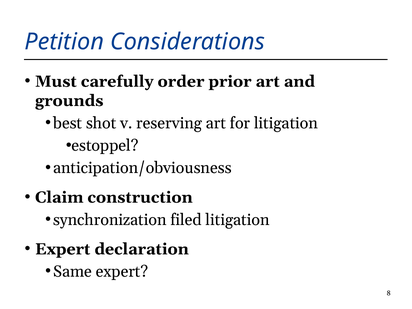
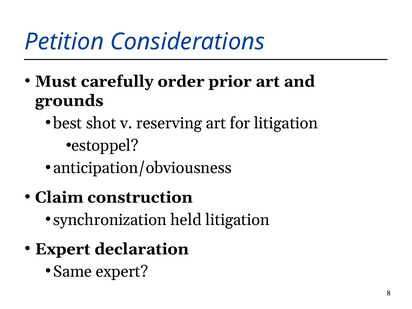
filed: filed -> held (186, 220)
